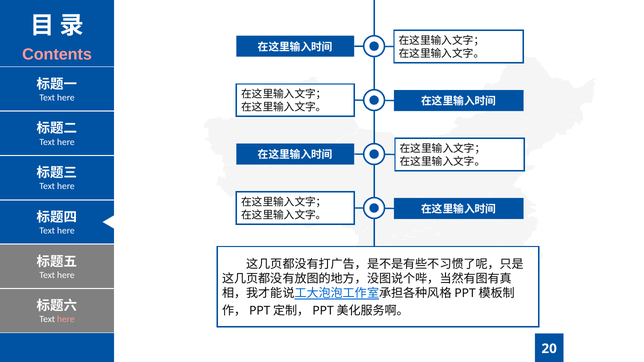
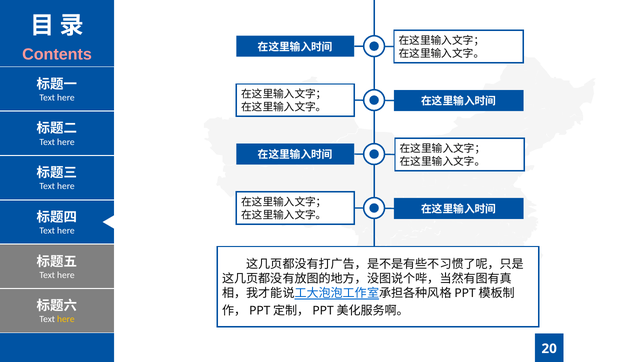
here colour: pink -> yellow (66, 320)
